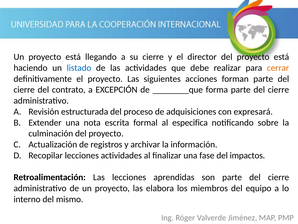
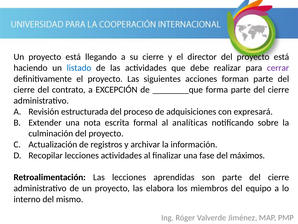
cerrar colour: orange -> purple (278, 68)
especifica: especifica -> analíticas (190, 122)
impactos: impactos -> máximos (247, 155)
